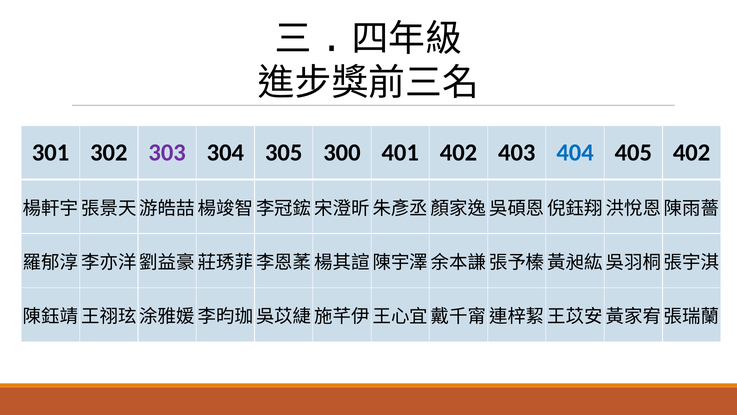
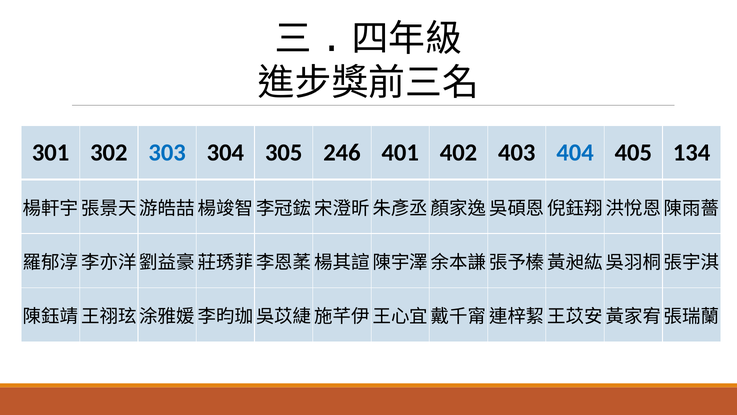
303 colour: purple -> blue (167, 153)
300: 300 -> 246 (342, 153)
405 402: 402 -> 134 (692, 153)
